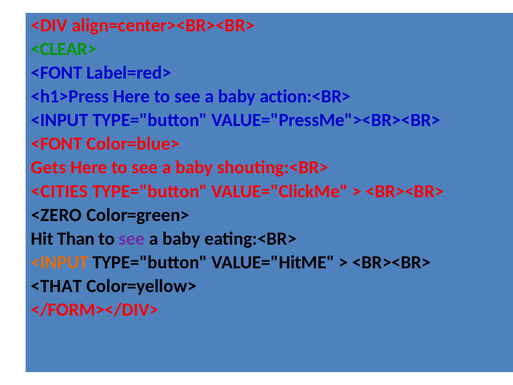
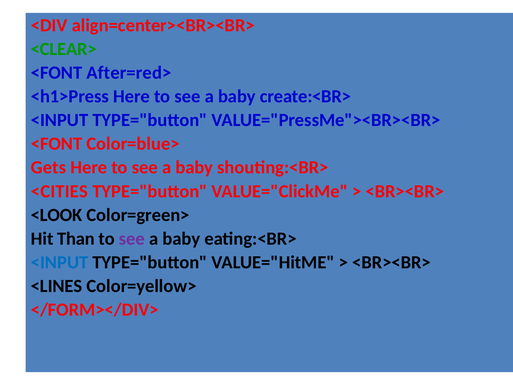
Label=red>: Label=red> -> After=red> (129, 73)
action:<BR>: action:<BR> -> create:<BR> (305, 96)
<ZERO: <ZERO -> <LOOK (57, 215)
<INPUT colour: orange -> blue (60, 262)
<THAT: <THAT -> <LINES (57, 286)
